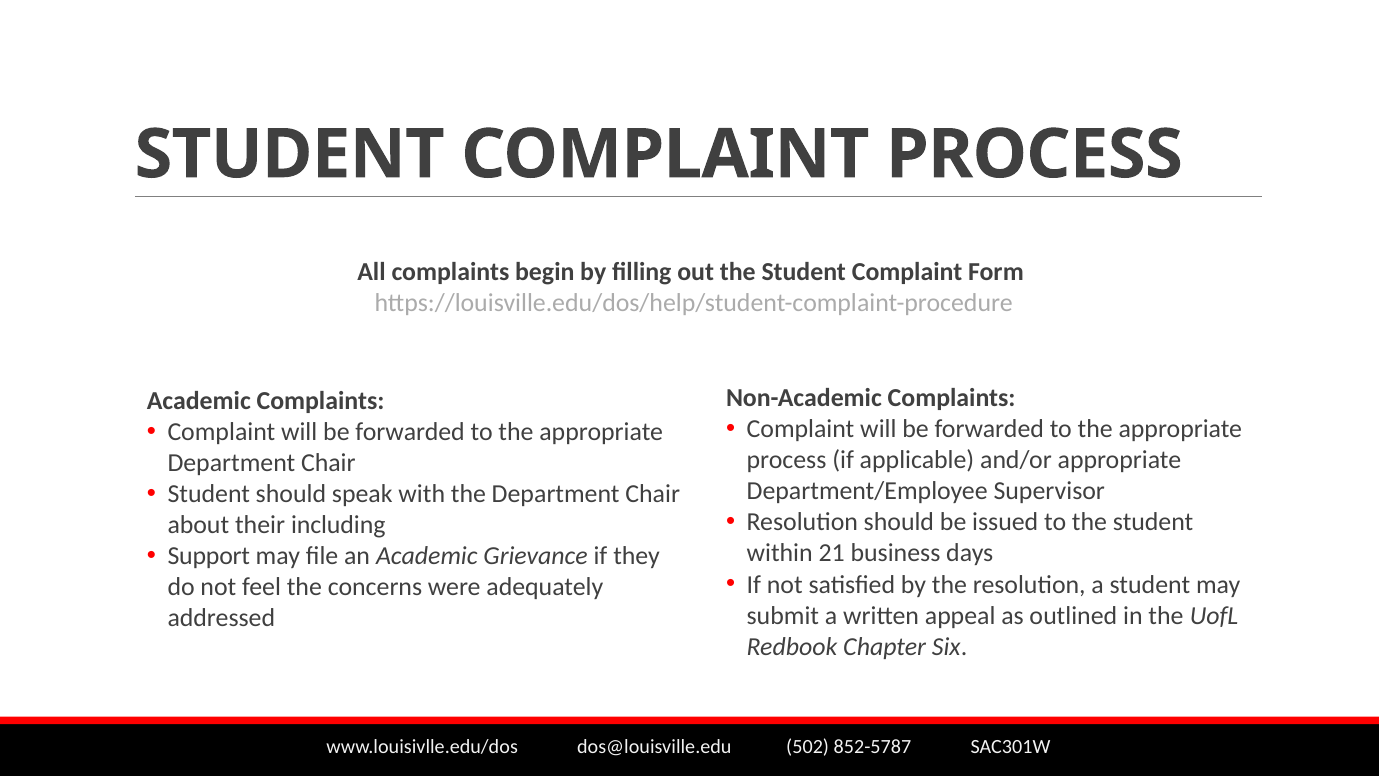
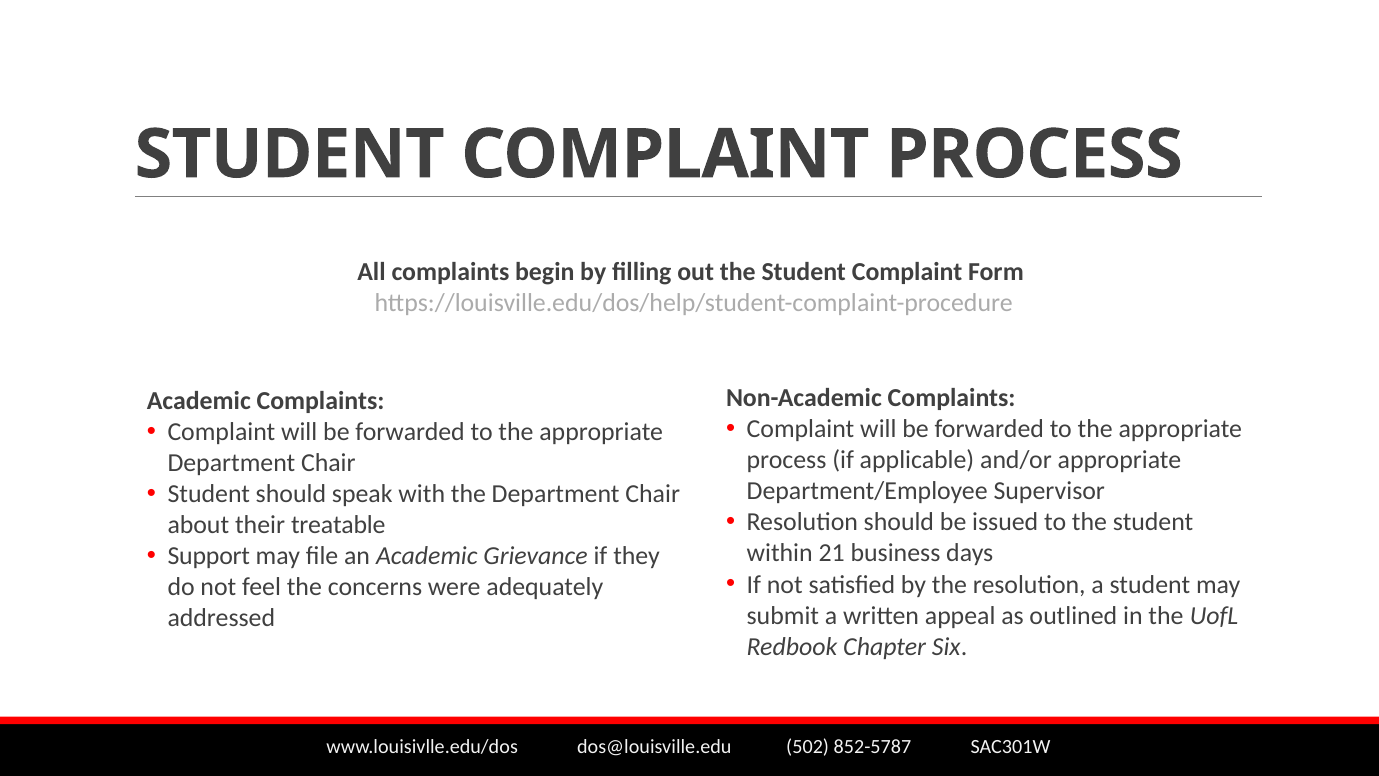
including: including -> treatable (338, 525)
